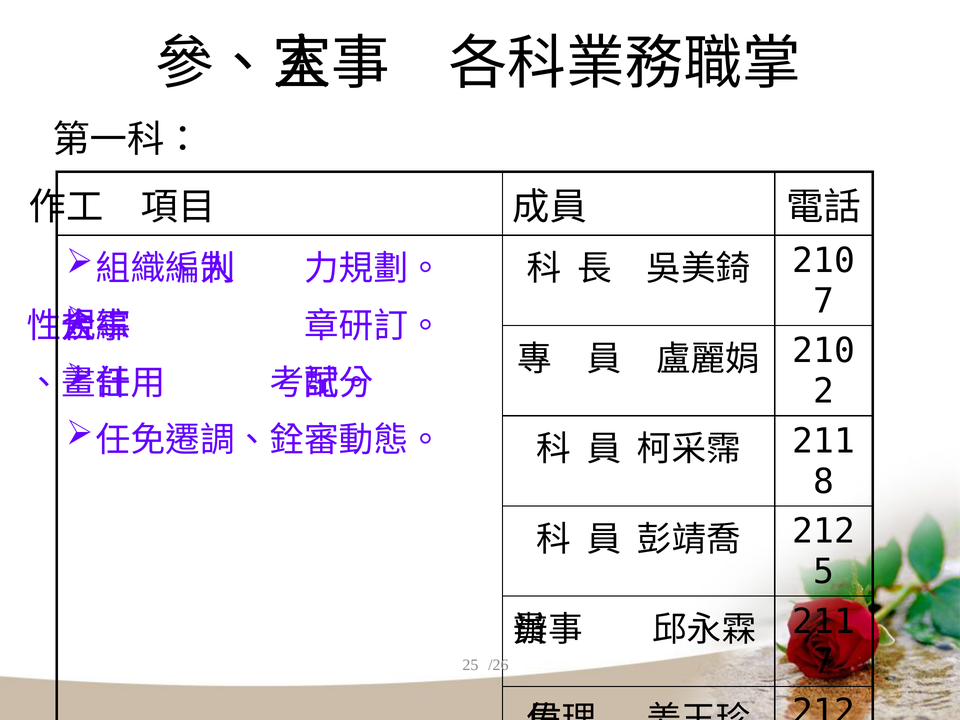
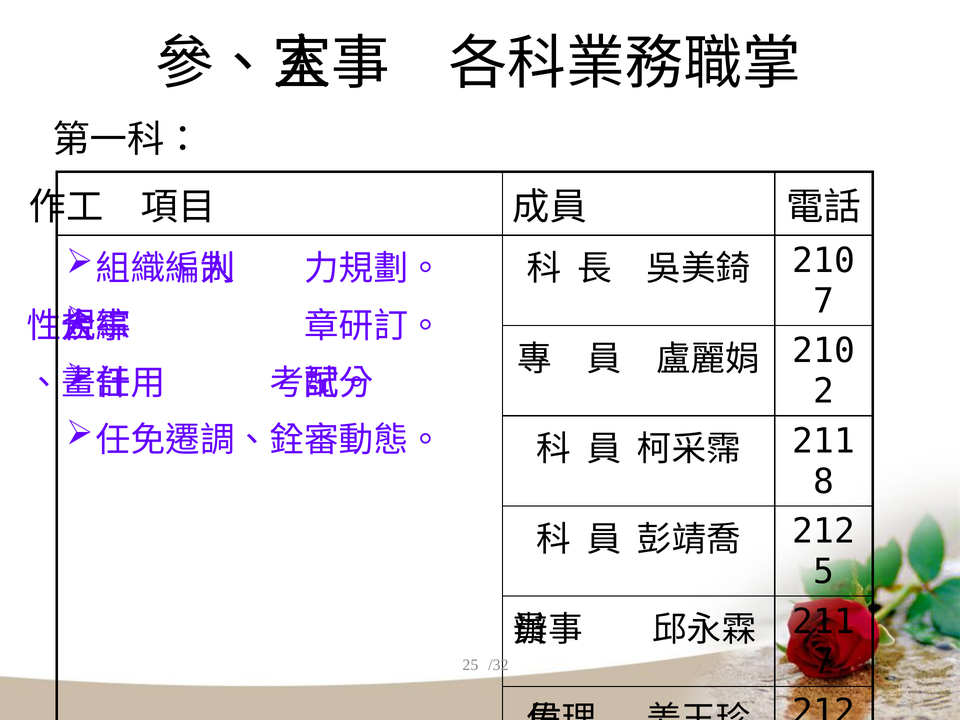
/26: /26 -> /32 (498, 665)
